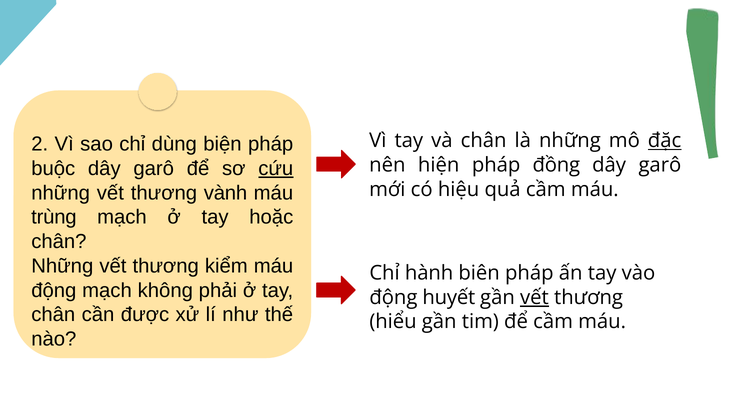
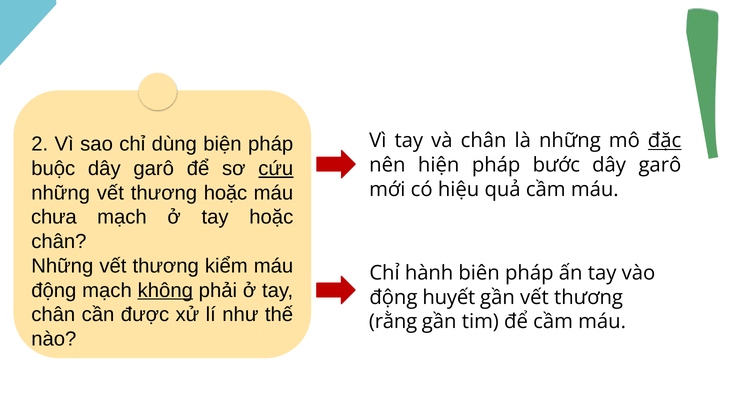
đồng: đồng -> bước (556, 165)
thương vành: vành -> hoặc (226, 193)
trùng: trùng -> chưa (54, 217)
không underline: none -> present (165, 290)
vết underline: present -> none (534, 298)
hiểu: hiểu -> rằng (393, 322)
